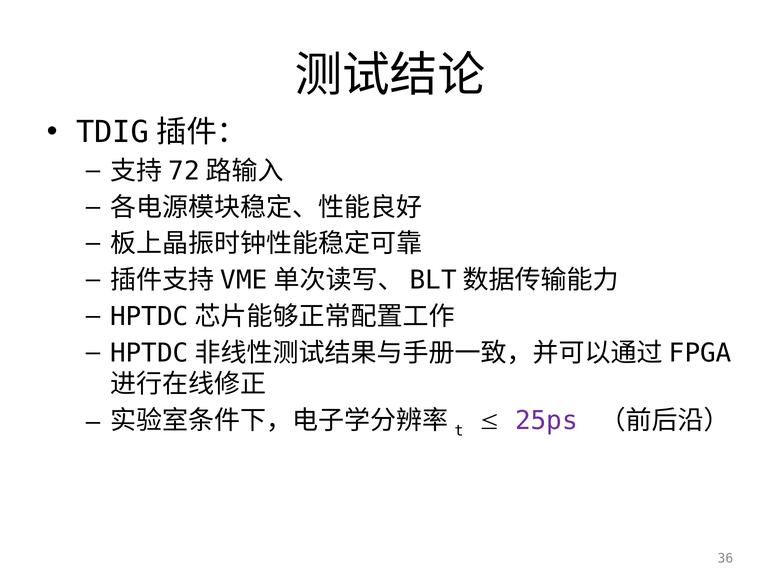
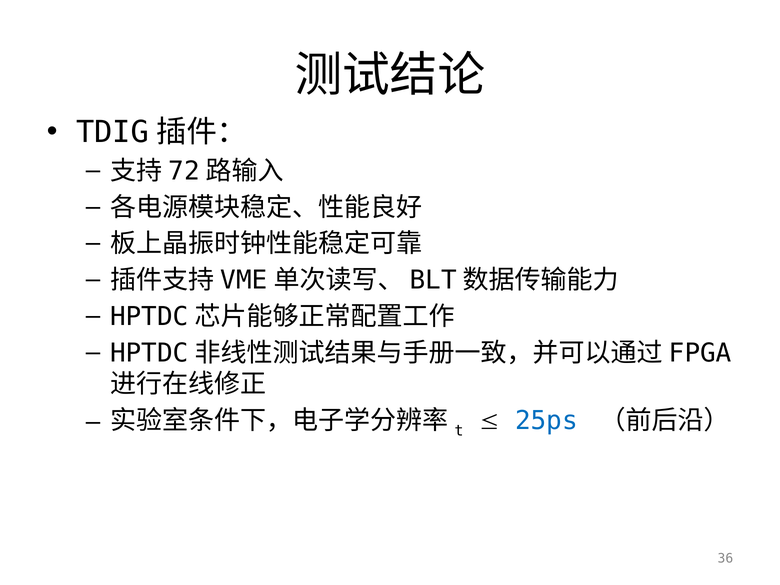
25ps colour: purple -> blue (546, 421)
